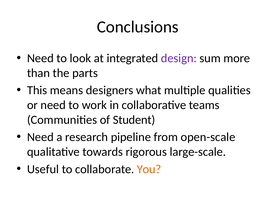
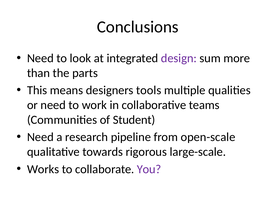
what: what -> tools (149, 90)
Useful: Useful -> Works (43, 169)
You colour: orange -> purple (149, 169)
